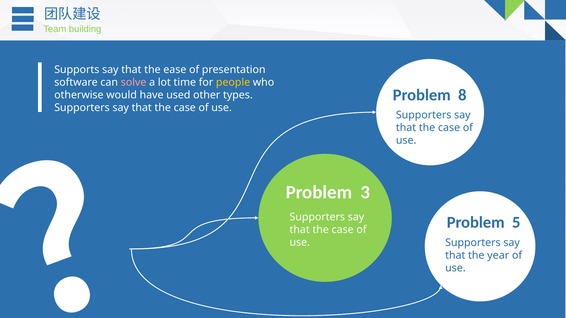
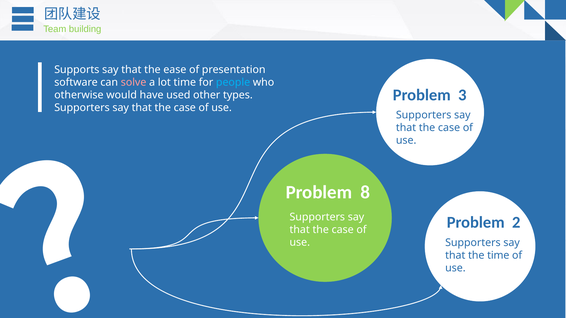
people colour: yellow -> light blue (233, 82)
8: 8 -> 3 (462, 95)
3: 3 -> 8 (365, 192)
5: 5 -> 2 (516, 222)
the year: year -> time (498, 256)
